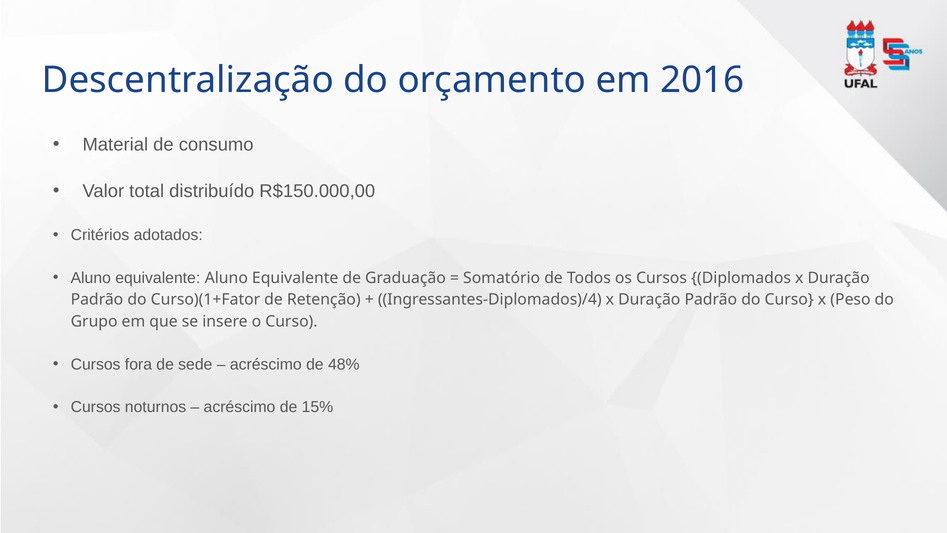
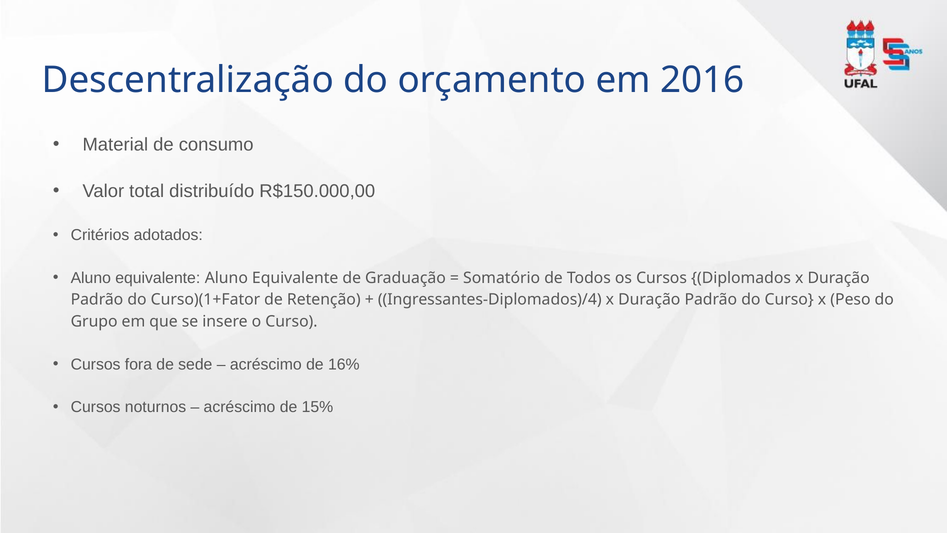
48%: 48% -> 16% (344, 364)
